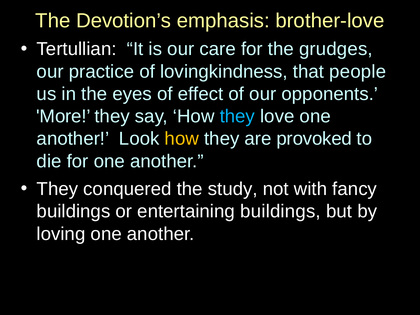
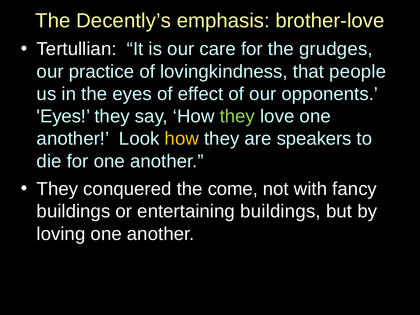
Devotion’s: Devotion’s -> Decently’s (124, 21)
More: More -> Eyes (63, 116)
they colour: light blue -> light green (237, 116)
provoked: provoked -> speakers (314, 139)
study: study -> come (233, 189)
